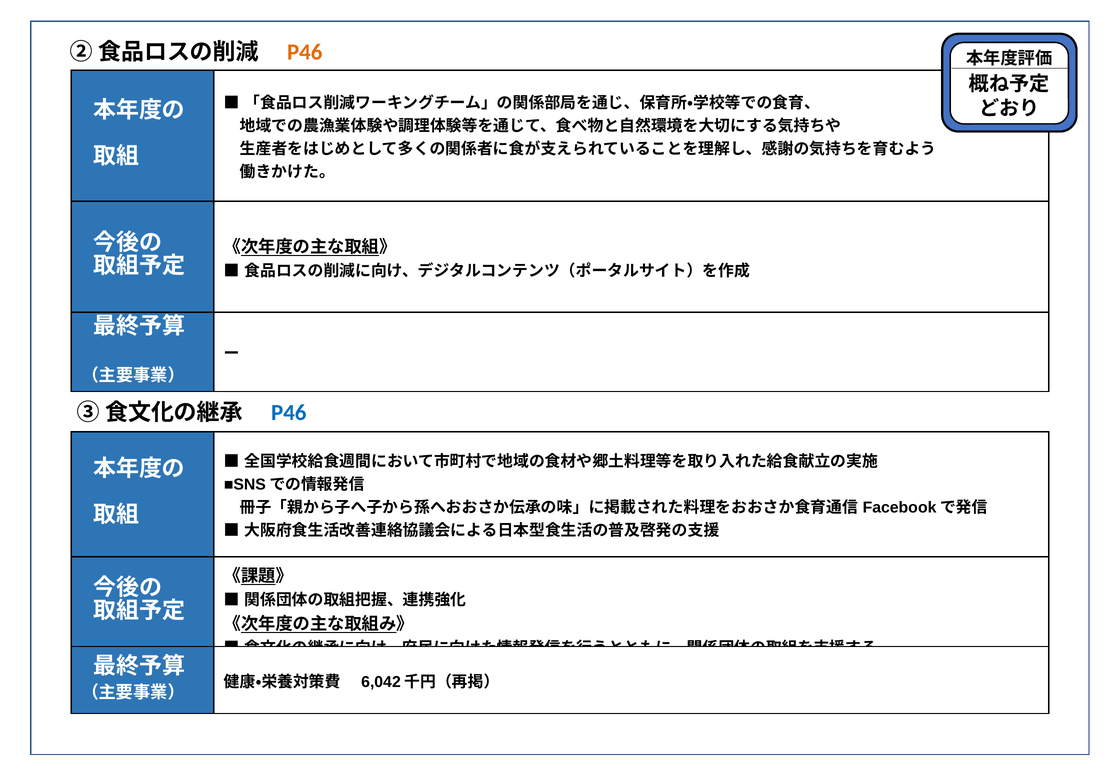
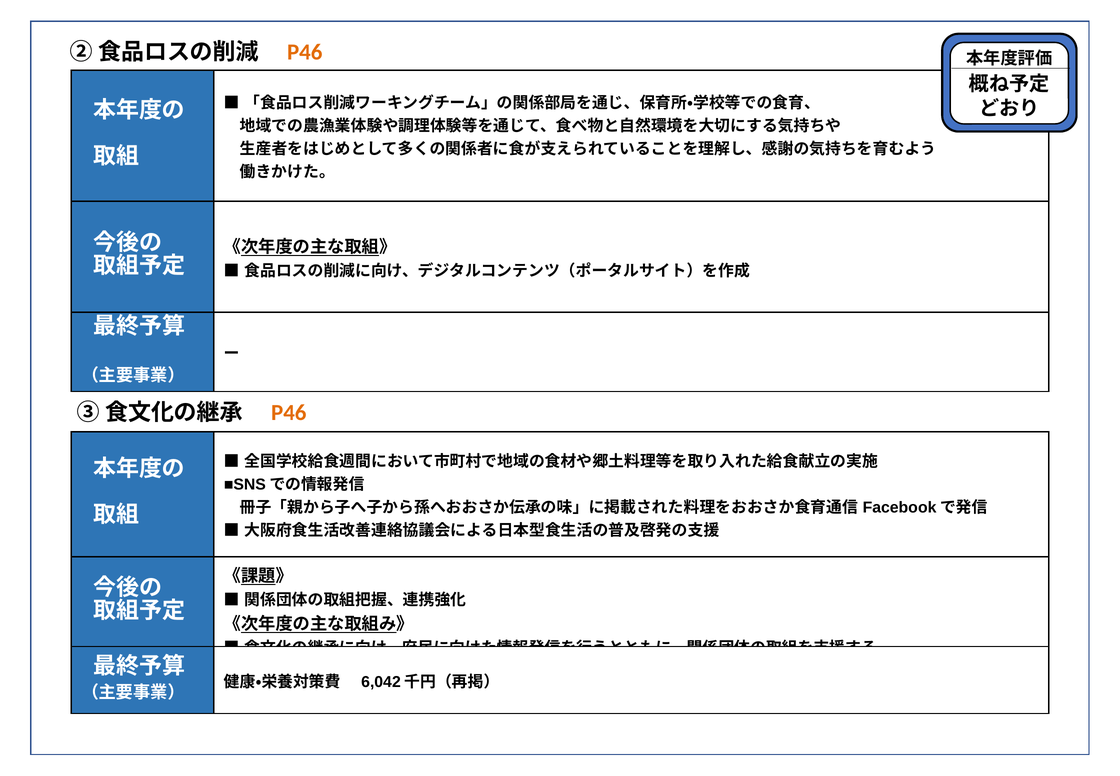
P46 colour: blue -> orange (289, 412)
